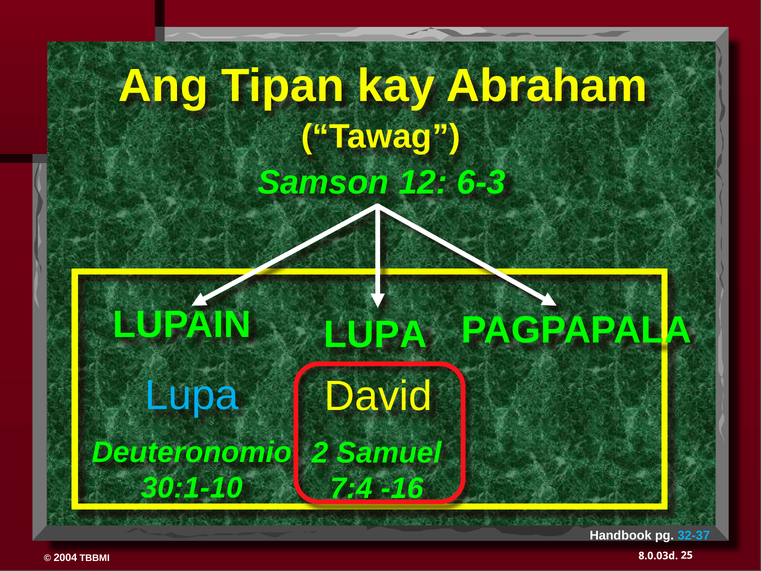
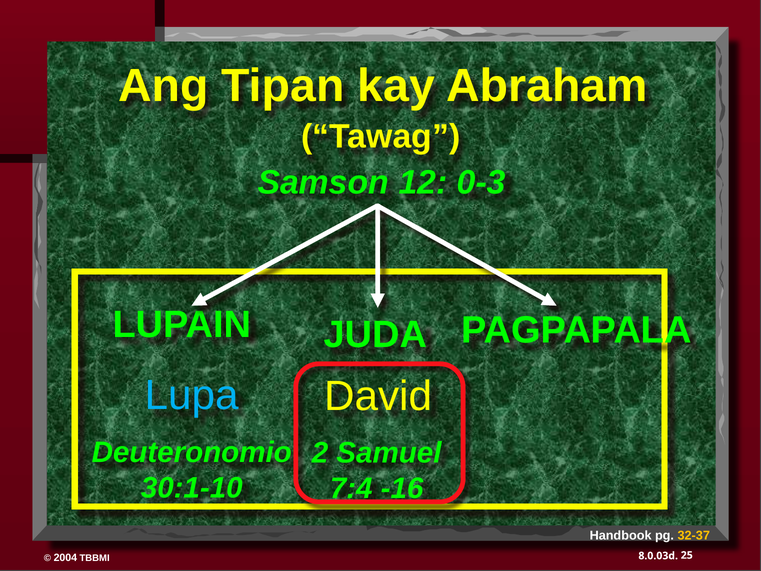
6-3: 6-3 -> 0-3 (481, 183)
LUPA: LUPA -> JUDA (375, 335)
32-37 colour: light blue -> yellow (694, 535)
